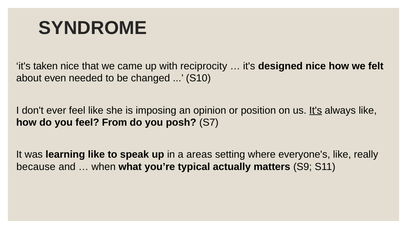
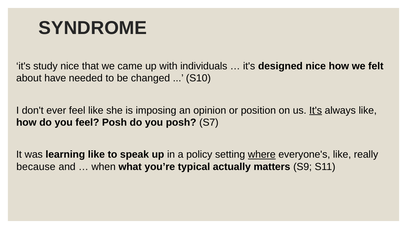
taken: taken -> study (45, 66)
reciprocity: reciprocity -> individuals (204, 66)
even: even -> have (55, 78)
feel From: From -> Posh (114, 122)
areas: areas -> policy (199, 155)
where underline: none -> present (262, 155)
